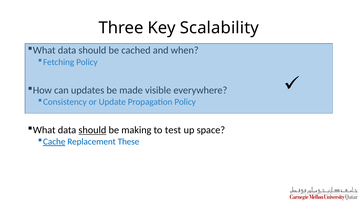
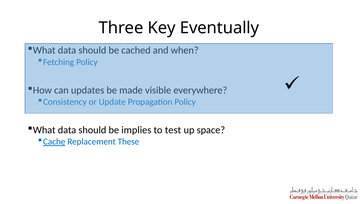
Scalability: Scalability -> Eventually (220, 28)
should underline: present -> none (92, 130)
making: making -> implies (136, 130)
